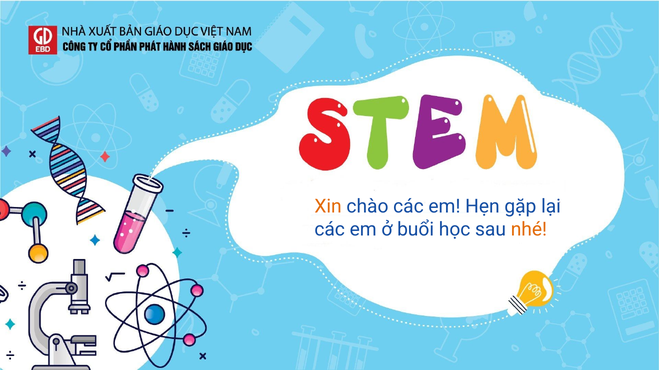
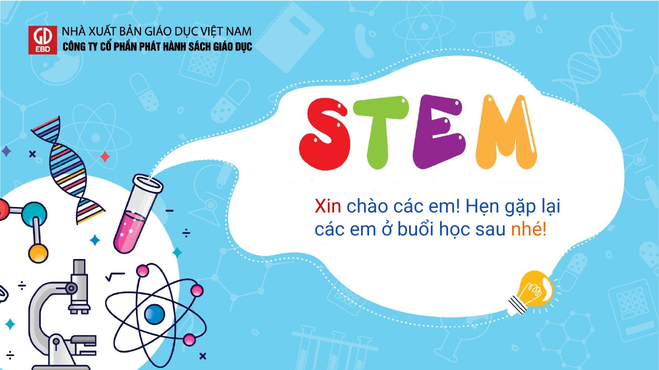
Xin colour: orange -> red (328, 207)
